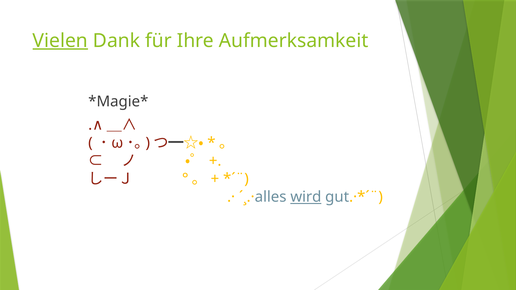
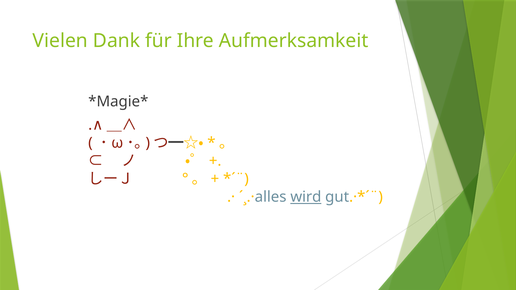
Vielen underline: present -> none (60, 41)
